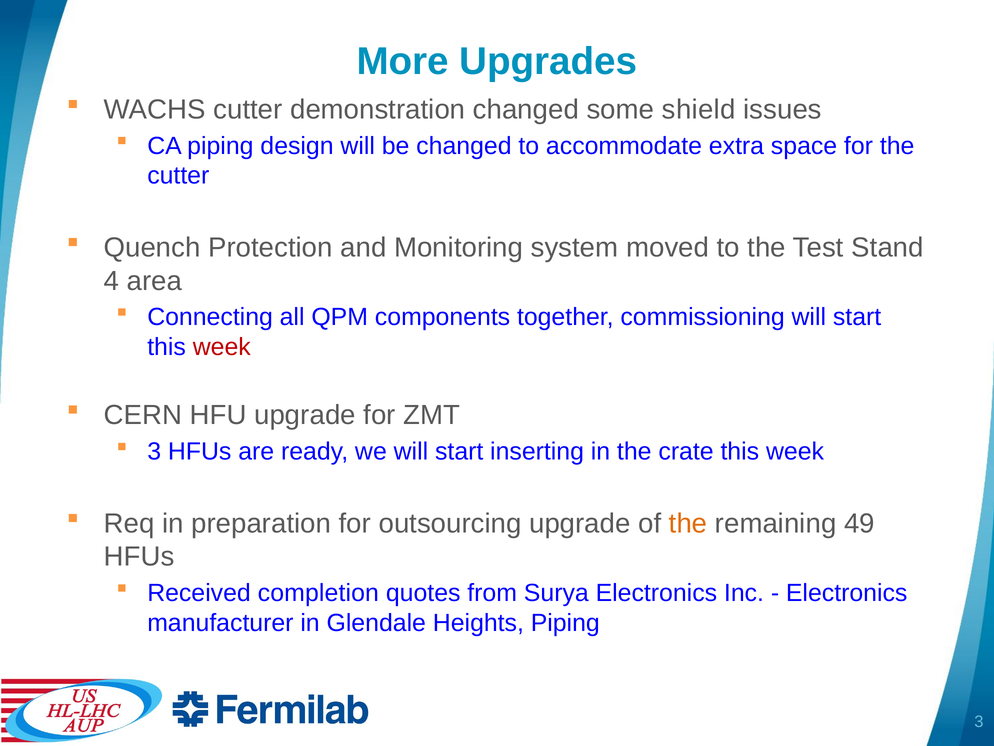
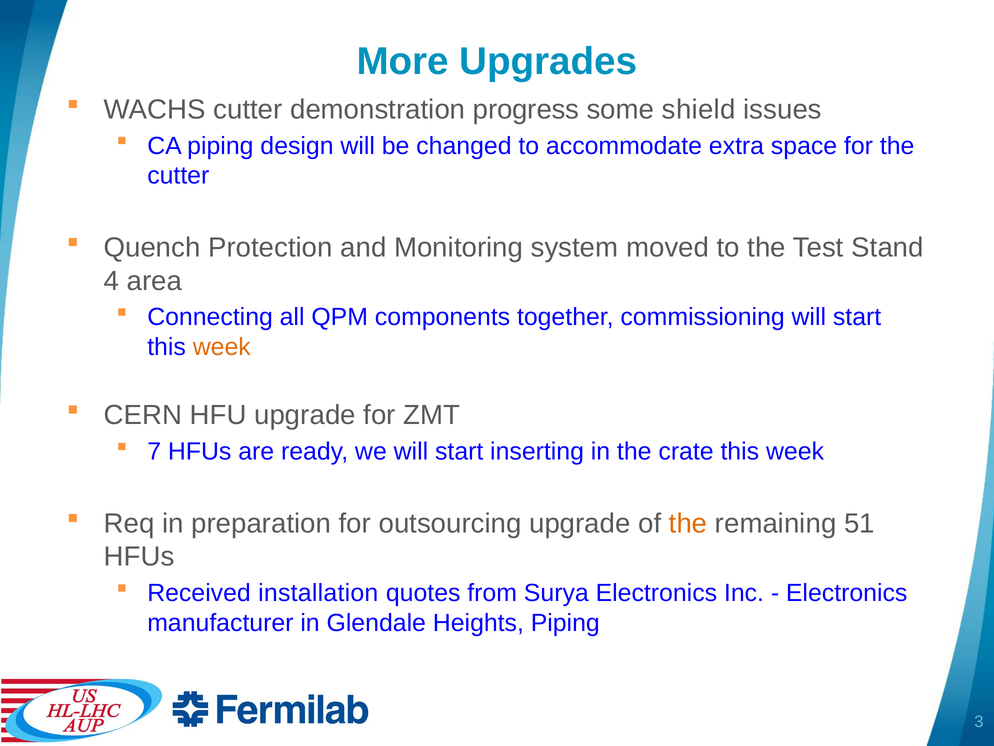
demonstration changed: changed -> progress (526, 109)
week colour: red -> orange (222, 347)
3: 3 -> 7 (154, 451)
49: 49 -> 51 (859, 523)
completion: completion -> installation (318, 593)
